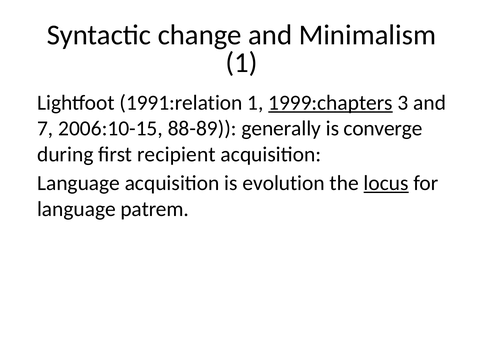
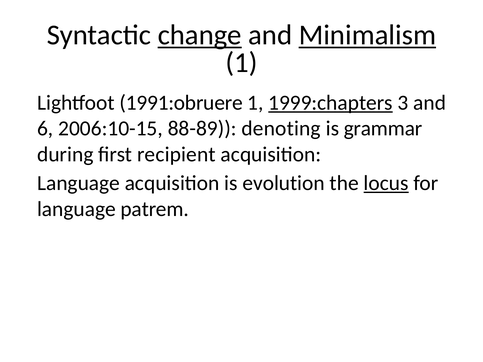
change underline: none -> present (200, 35)
Minimalism underline: none -> present (367, 35)
1991:relation: 1991:relation -> 1991:obruere (181, 103)
7: 7 -> 6 (45, 129)
generally: generally -> denoting (281, 129)
converge: converge -> grammar (383, 129)
